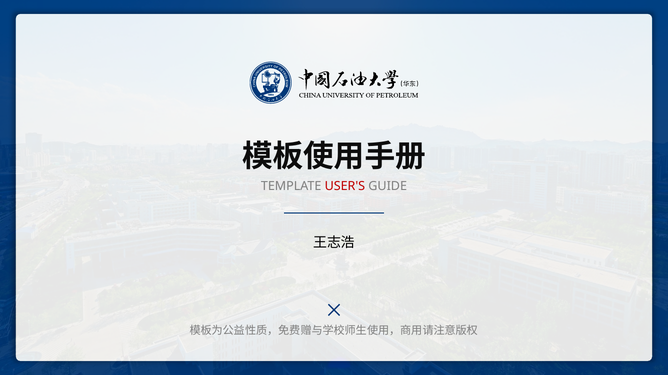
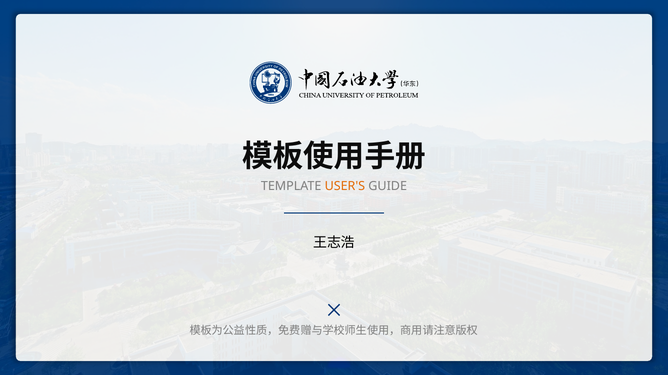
USER'S colour: red -> orange (345, 186)
